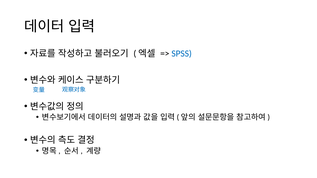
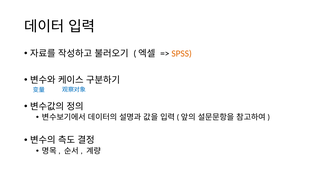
SPSS colour: blue -> orange (182, 54)
